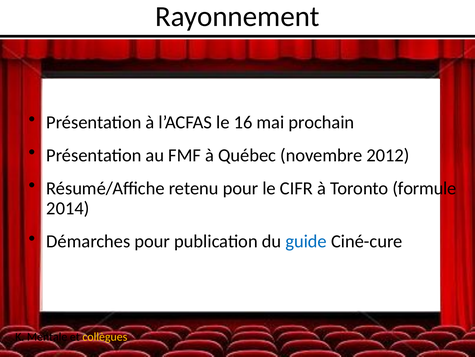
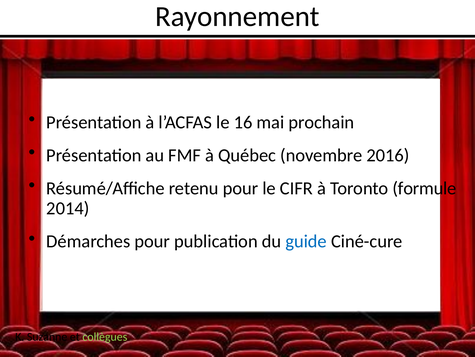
2012: 2012 -> 2016 (388, 155)
Mentale: Mentale -> Suzanne (47, 336)
collègues colour: yellow -> light green (105, 336)
